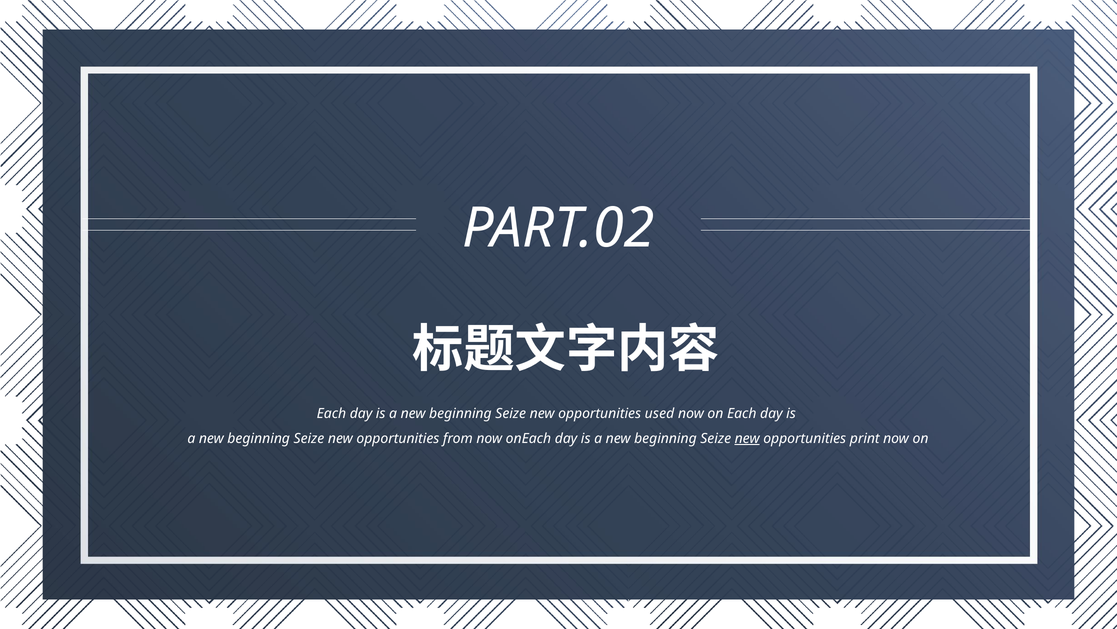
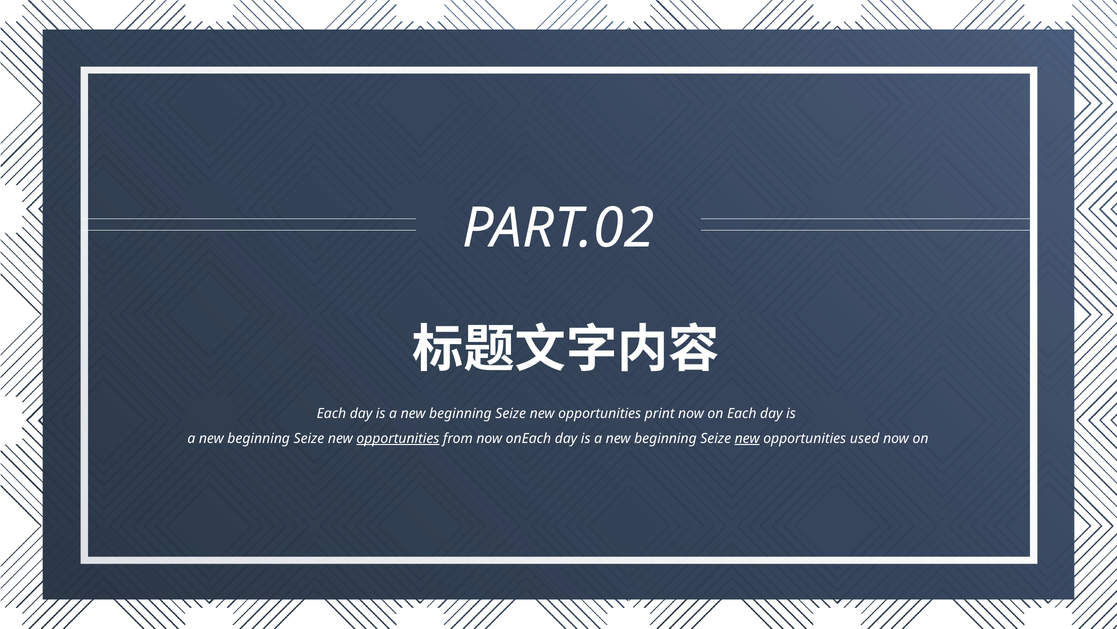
used: used -> print (660, 413)
opportunities underline: none -> present (398, 438)
print: print -> used (865, 438)
